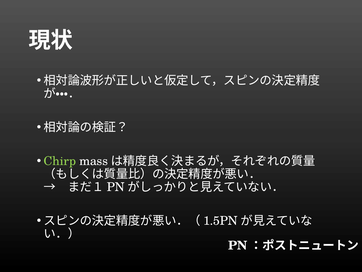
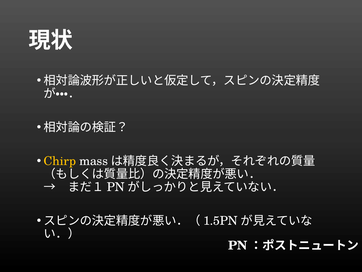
Chirp colour: light green -> yellow (60, 161)
